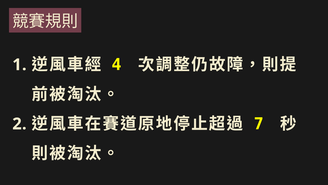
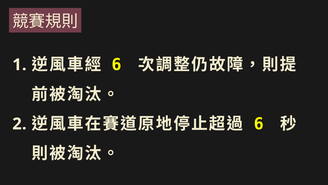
4: 4 -> 6 (117, 65)
7: 7 -> 6 (259, 124)
